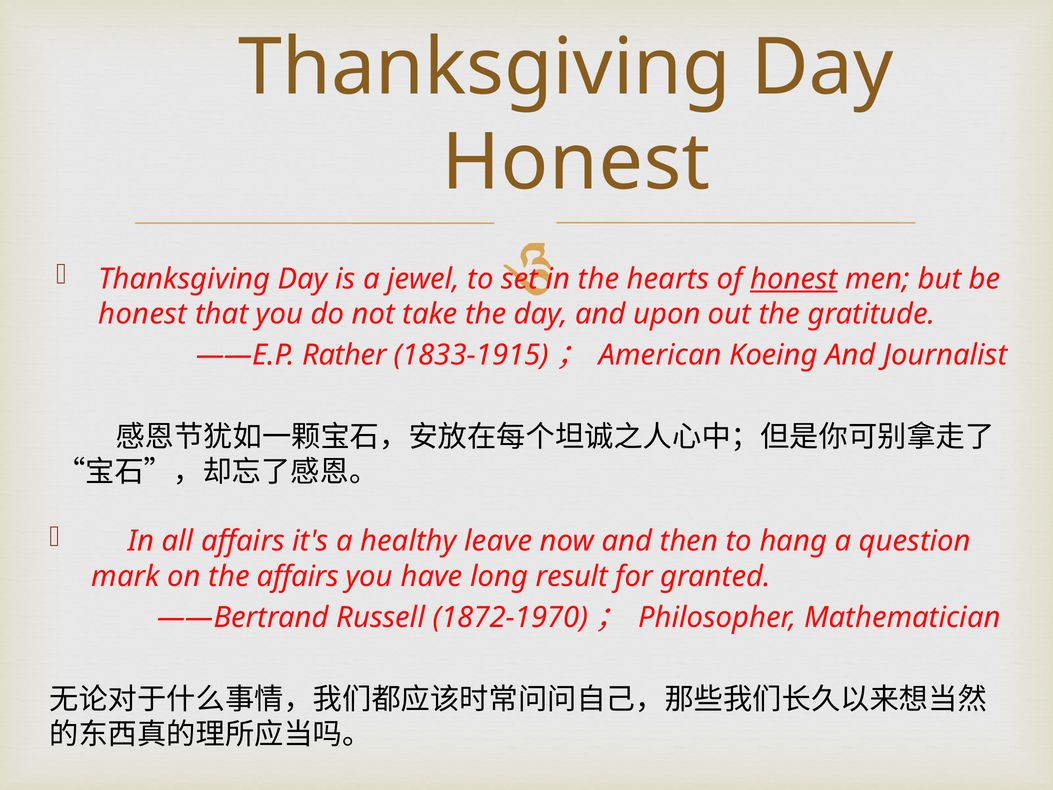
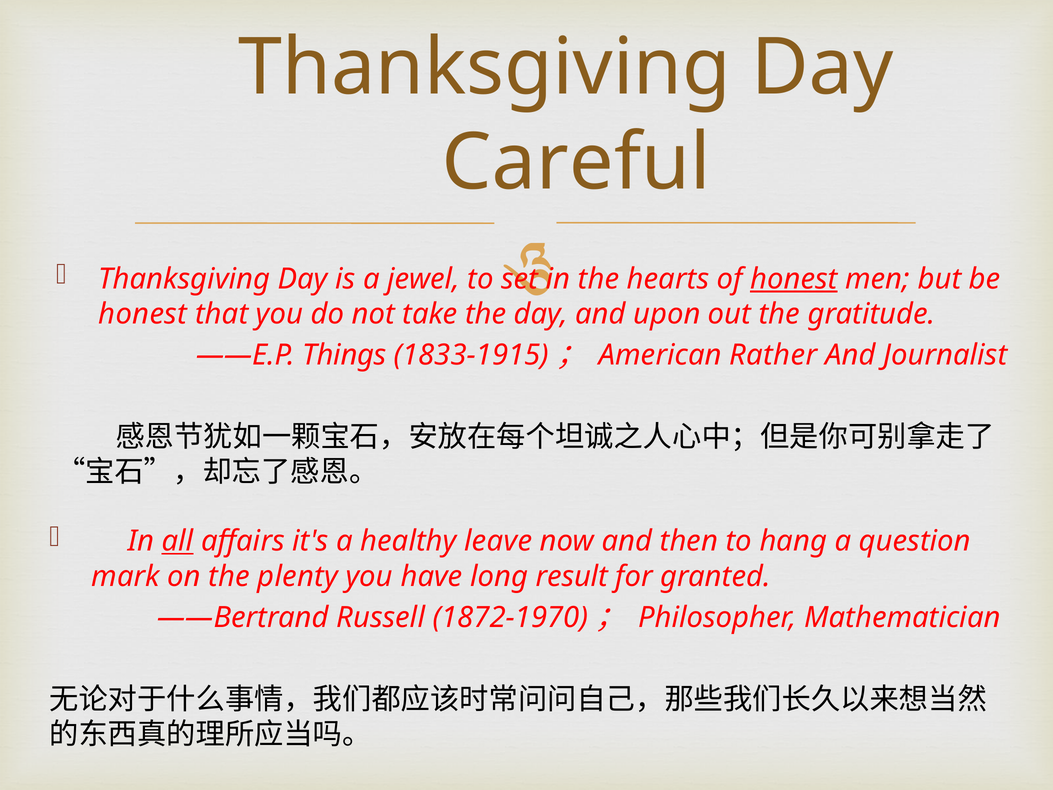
Honest: Honest -> Careful (576, 163)
Rather: Rather -> Things (344, 355)
Koeing: Koeing -> Rather (773, 355)
all underline: none -> present (178, 541)
the affairs: affairs -> plenty (298, 576)
